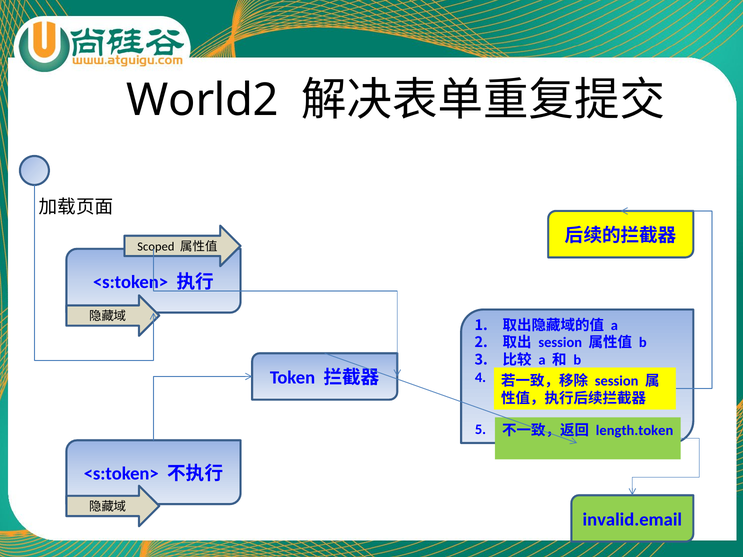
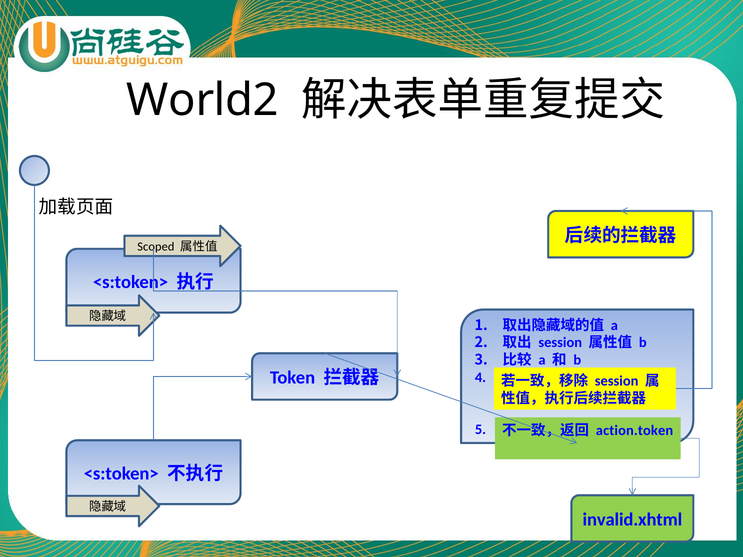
length.token: length.token -> action.token (635, 431)
invalid.email: invalid.email -> invalid.xhtml (632, 520)
